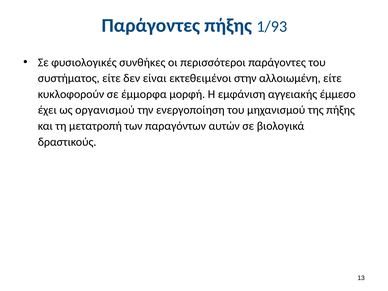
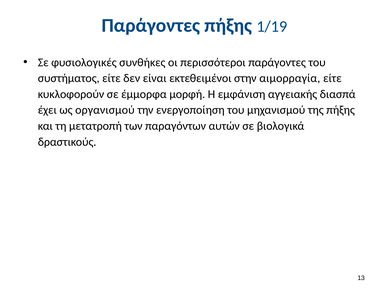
1/93: 1/93 -> 1/19 (272, 27)
αλλοιωμένη: αλλοιωμένη -> αιμορραγία (290, 78)
έμμεσο: έμμεσο -> διασπά (338, 94)
